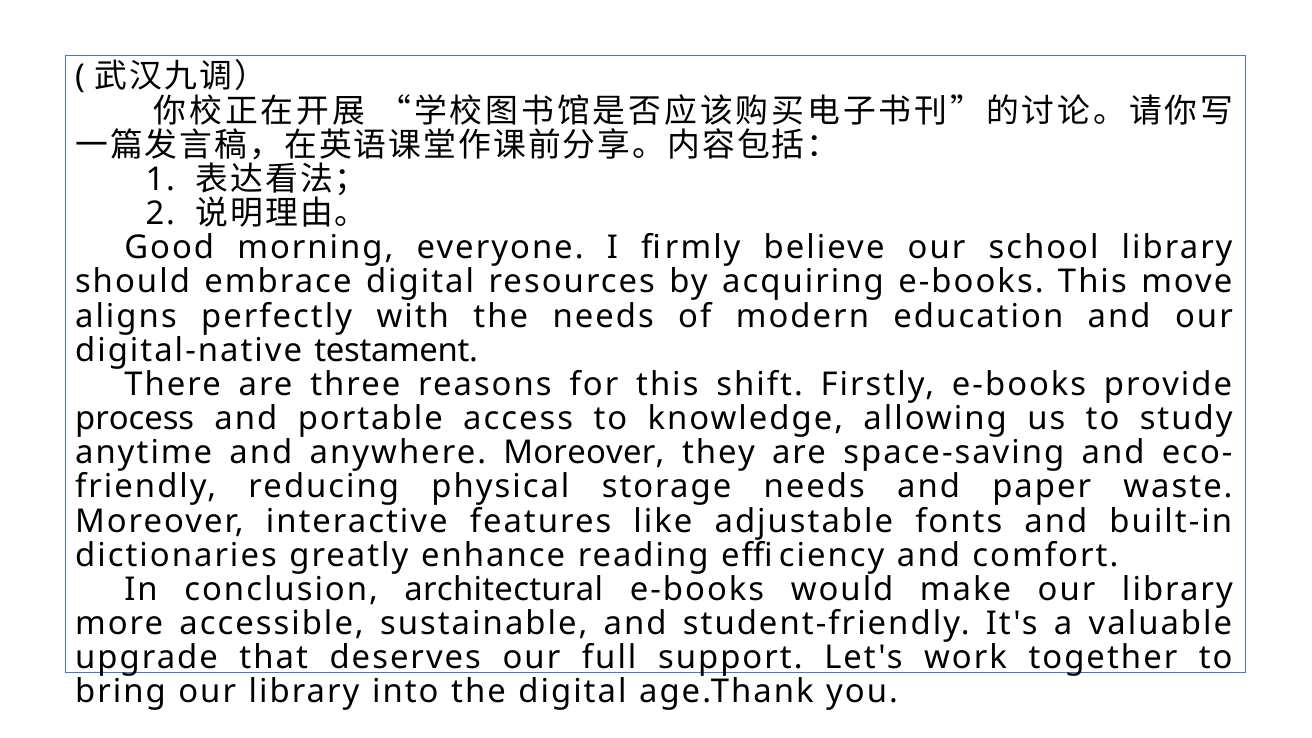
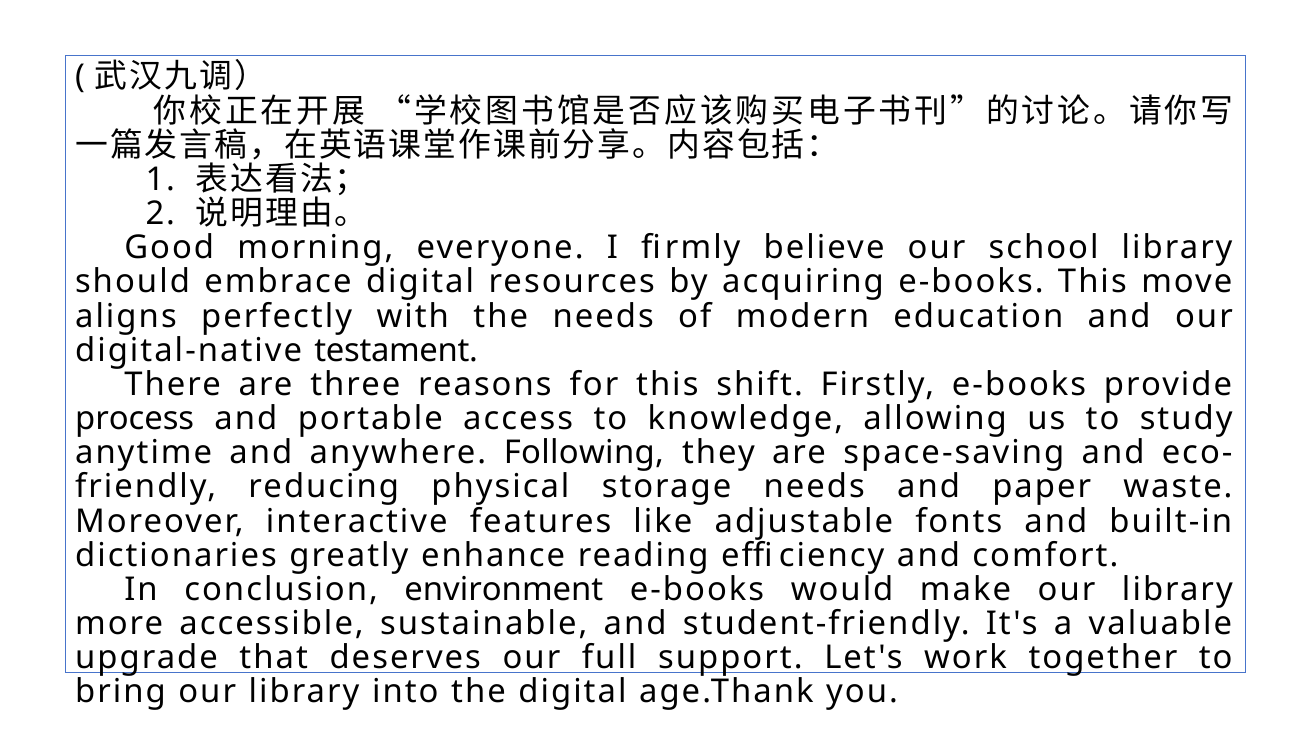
anywhere Moreover: Moreover -> Following (584, 453)
architectural: architectural -> environment (504, 590)
